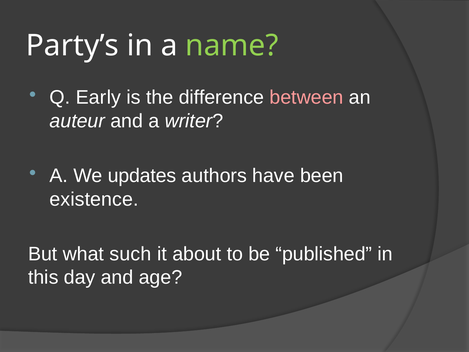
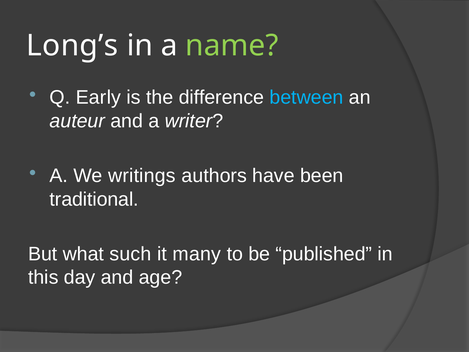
Party’s: Party’s -> Long’s (72, 45)
between colour: pink -> light blue (307, 97)
updates: updates -> writings (142, 176)
existence: existence -> traditional (94, 199)
about: about -> many (197, 254)
